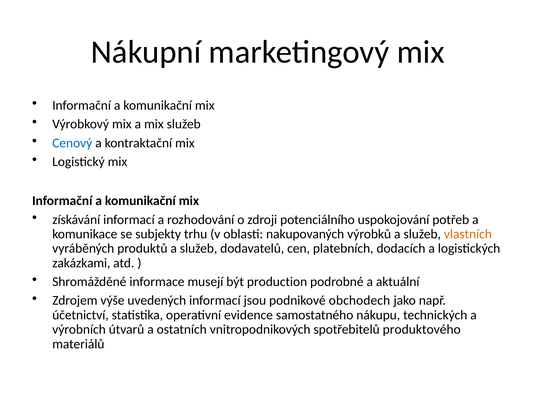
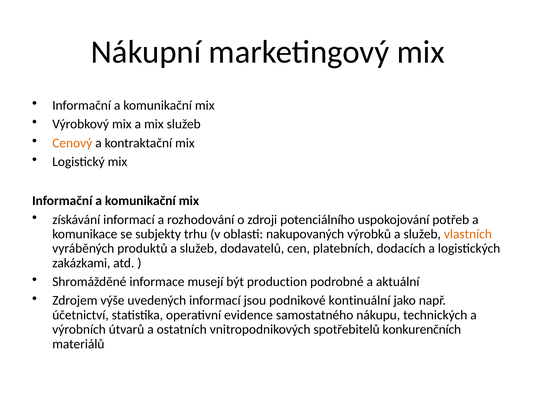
Cenový colour: blue -> orange (72, 143)
obchodech: obchodech -> kontinuální (360, 301)
produktového: produktového -> konkurenčních (422, 330)
